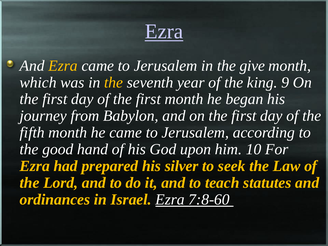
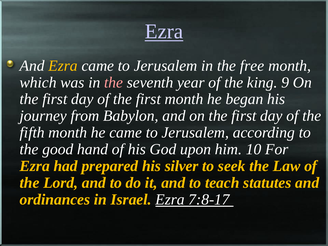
give: give -> free (252, 66)
the colour: yellow -> pink (114, 82)
7:8-60: 7:8-60 -> 7:8-17 (209, 199)
